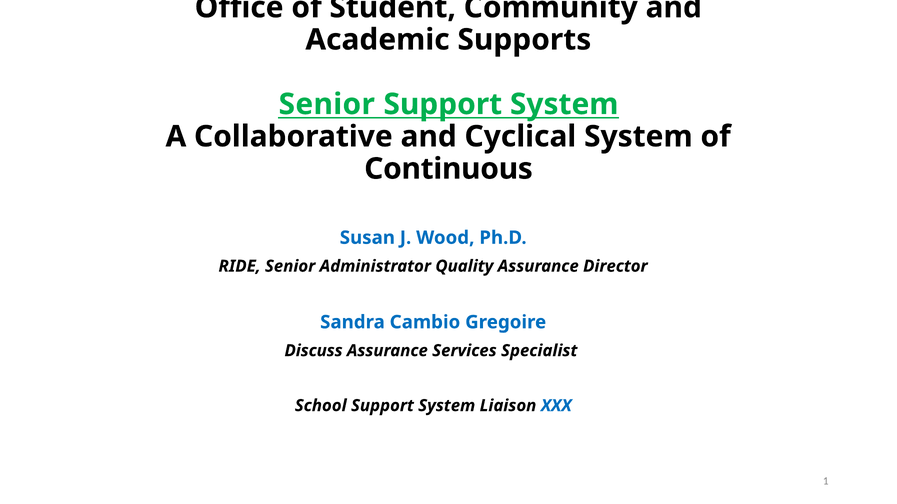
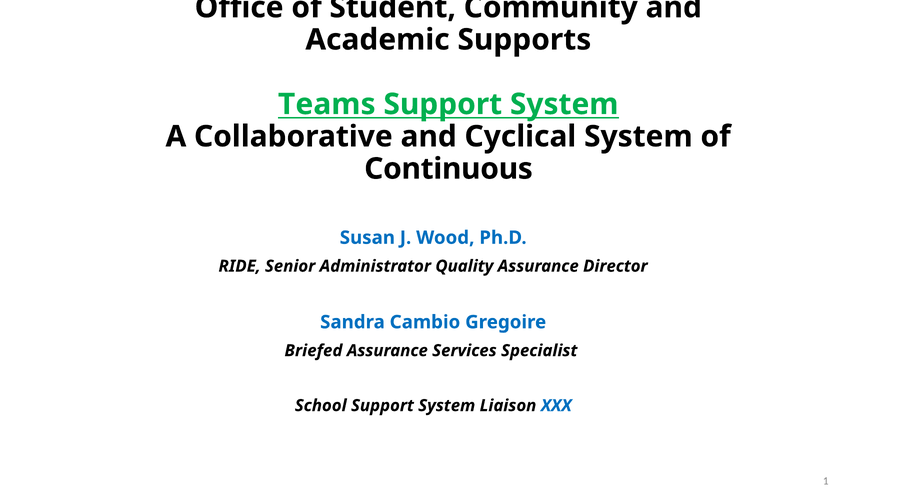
Senior: Senior -> Teams (327, 104)
Discuss: Discuss -> Briefed (313, 351)
